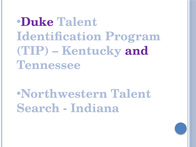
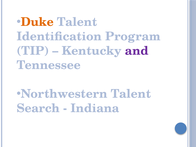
Duke colour: purple -> orange (37, 22)
